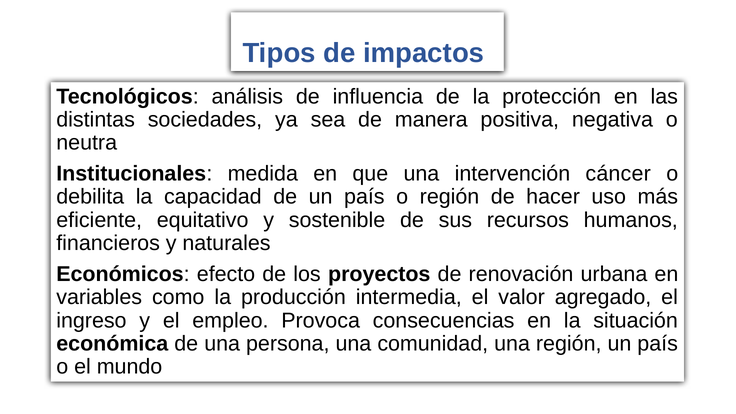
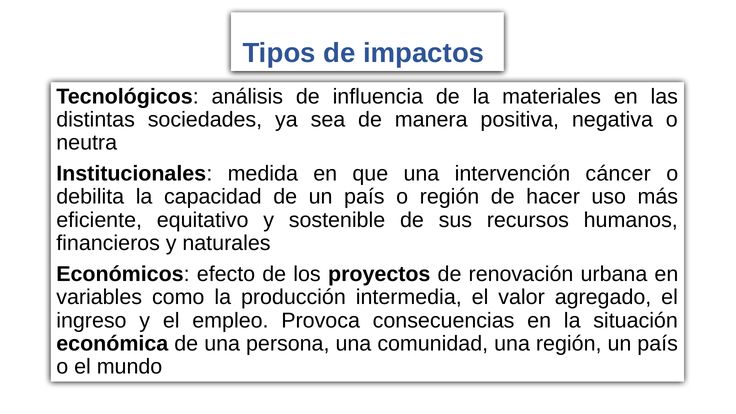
protección: protección -> materiales (552, 96)
